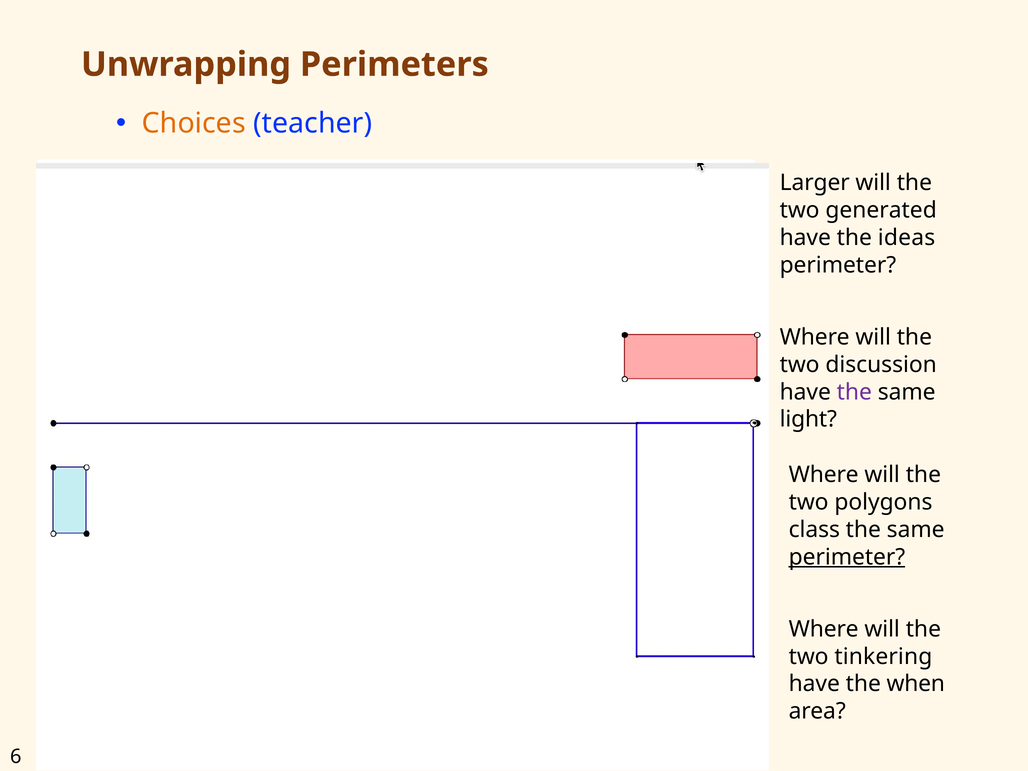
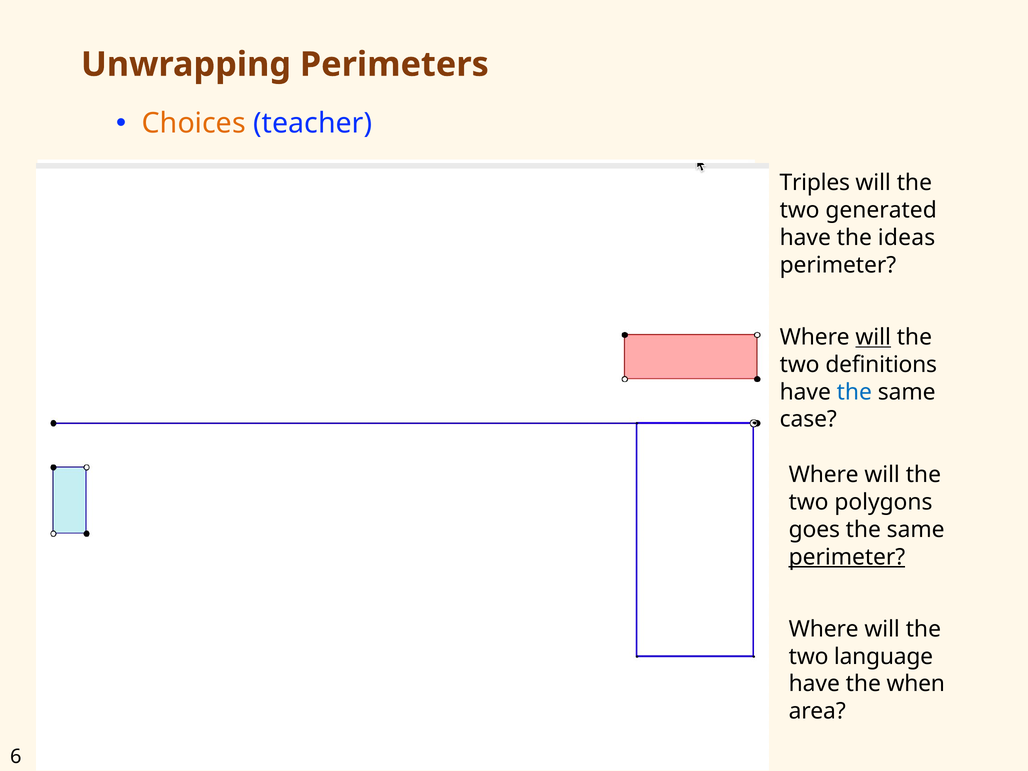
Larger: Larger -> Triples (815, 183)
will underline: none -> present (873, 337)
discussion: discussion -> definitions (881, 365)
the colour: purple -> blue (854, 392)
light: light -> case (808, 419)
class: class -> goes (814, 530)
tinkering: tinkering -> language (884, 657)
